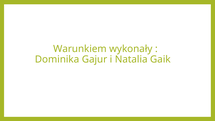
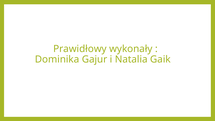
Warunkiem: Warunkiem -> Prawidłowy (80, 49)
